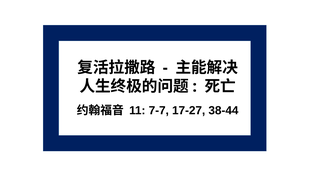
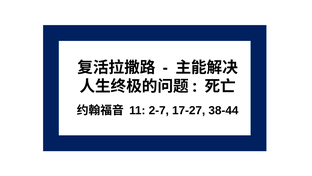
7-7: 7-7 -> 2-7 (159, 110)
